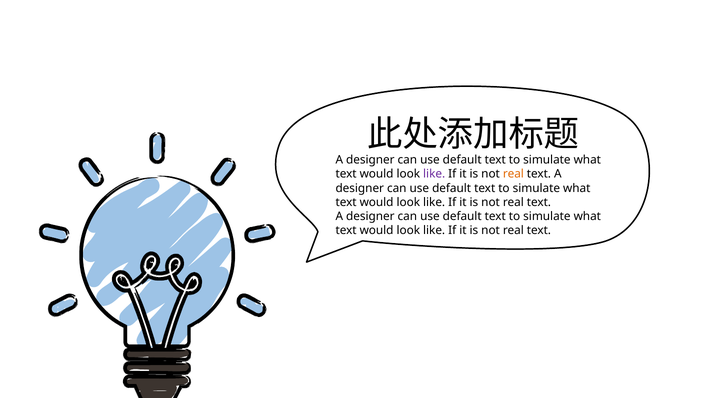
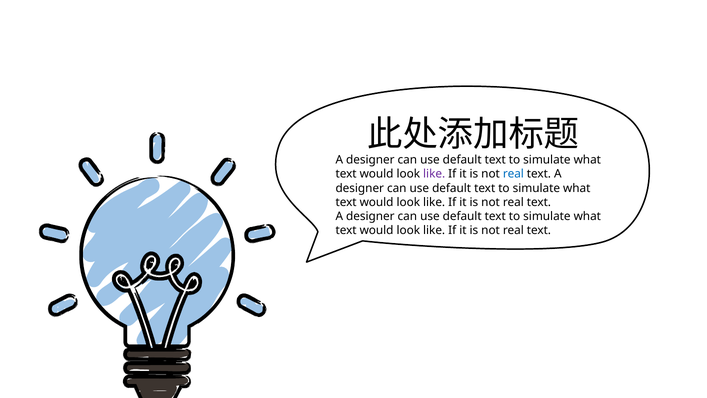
real colour: orange -> blue (513, 174)
